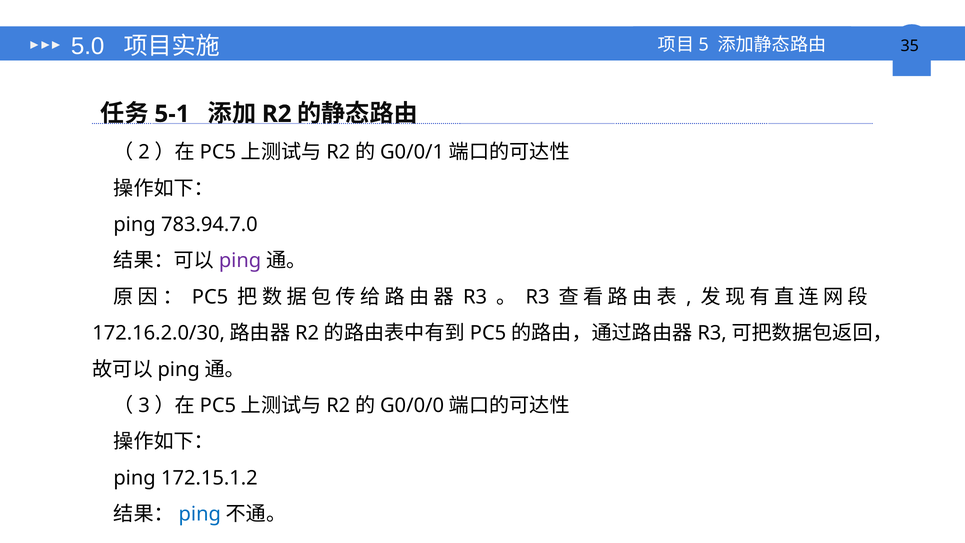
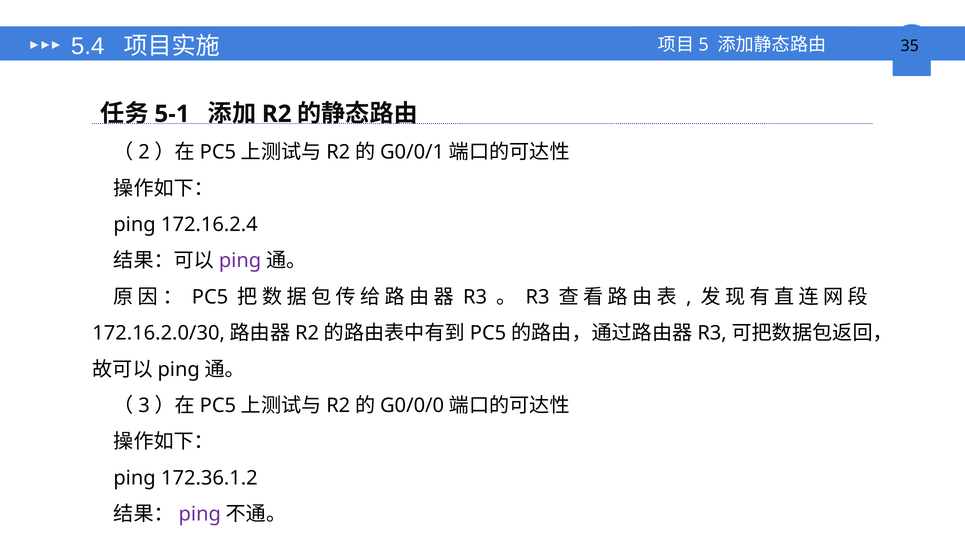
5.0: 5.0 -> 5.4 (88, 46)
783.94.7.0: 783.94.7.0 -> 172.16.2.4 (209, 225)
172.15.1.2: 172.15.1.2 -> 172.36.1.2 (209, 478)
ping colour: blue -> purple (200, 514)
